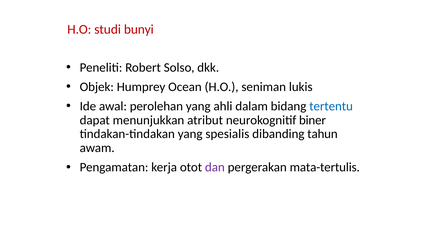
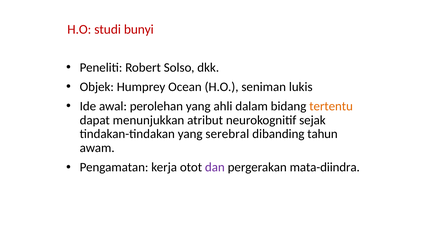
tertentu colour: blue -> orange (331, 106)
biner: biner -> sejak (312, 120)
spesialis: spesialis -> serebral (227, 134)
mata-tertulis: mata-tertulis -> mata-diindra (325, 167)
